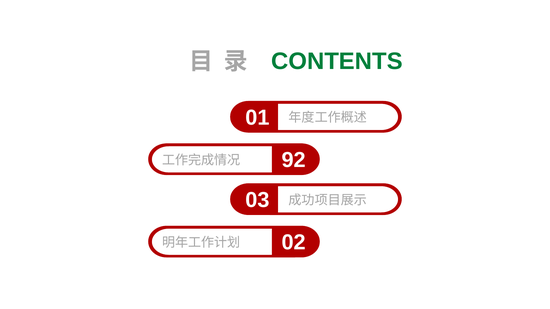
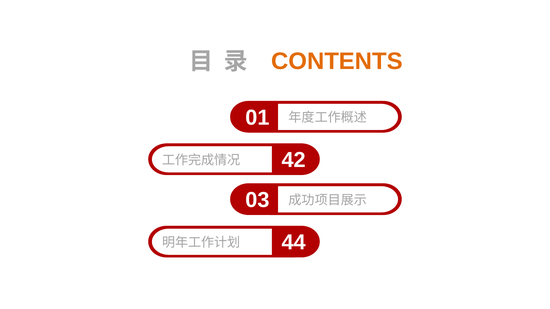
CONTENTS colour: green -> orange (337, 61)
92: 92 -> 42 (294, 160)
02: 02 -> 44 (294, 243)
